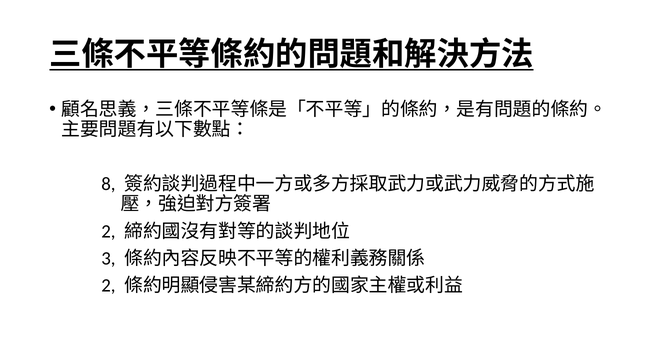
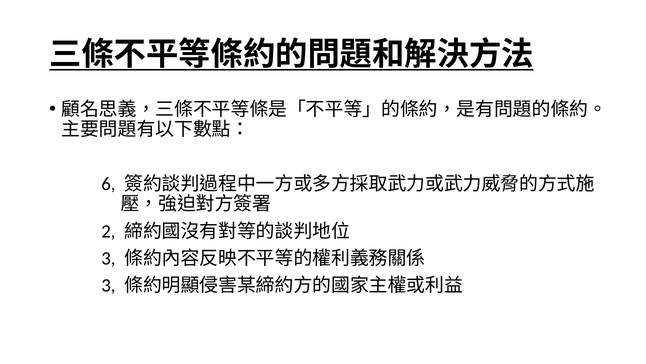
8: 8 -> 6 (108, 184)
2: 2 -> 3 (108, 285)
